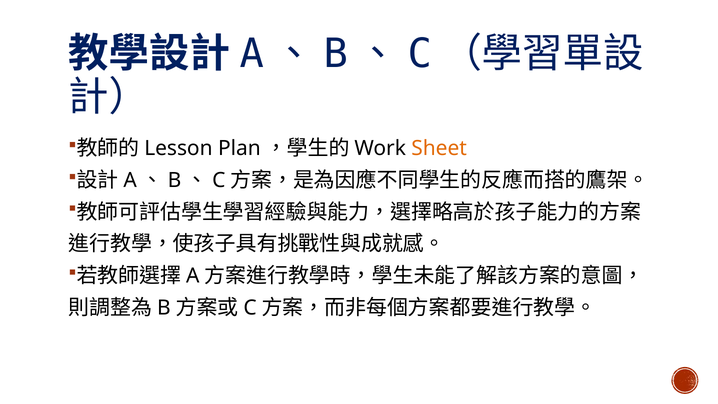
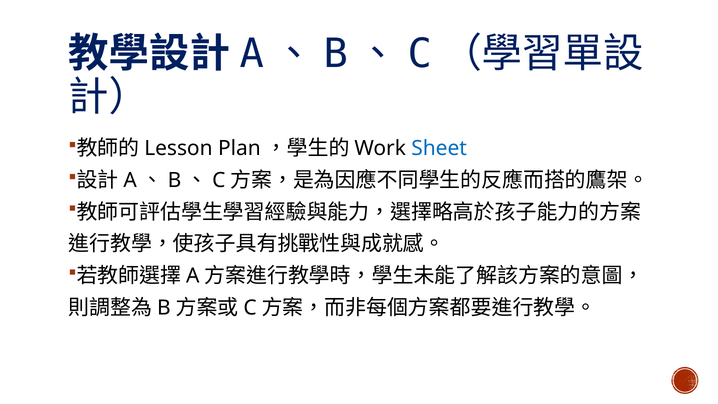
Sheet colour: orange -> blue (439, 148)
